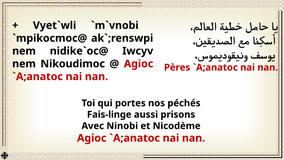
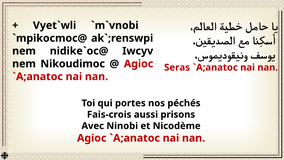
Pères: Pères -> Seras (177, 67)
Fais-linge: Fais-linge -> Fais-crois (109, 114)
